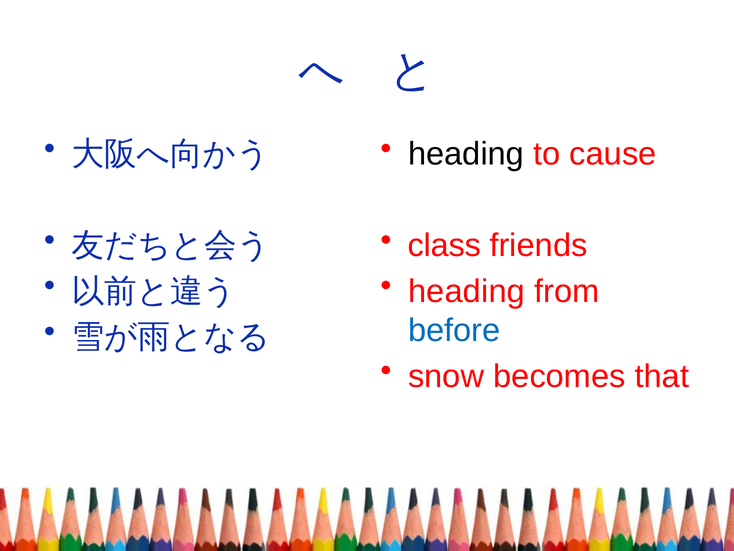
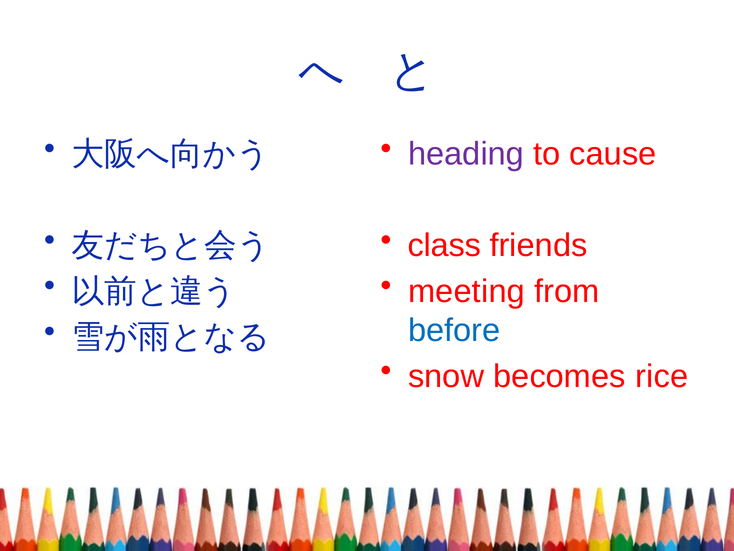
heading colour: black -> purple (466, 154)
heading: heading -> meeting (467, 291)
that: that -> rice (662, 376)
